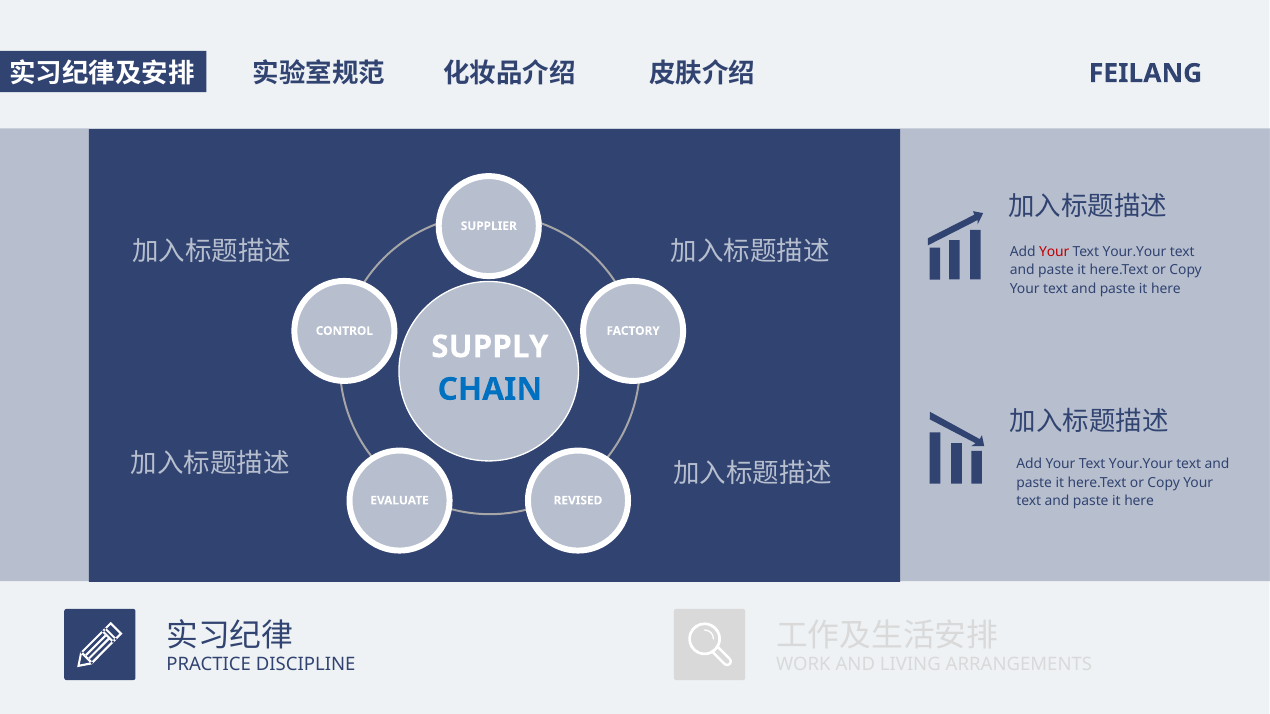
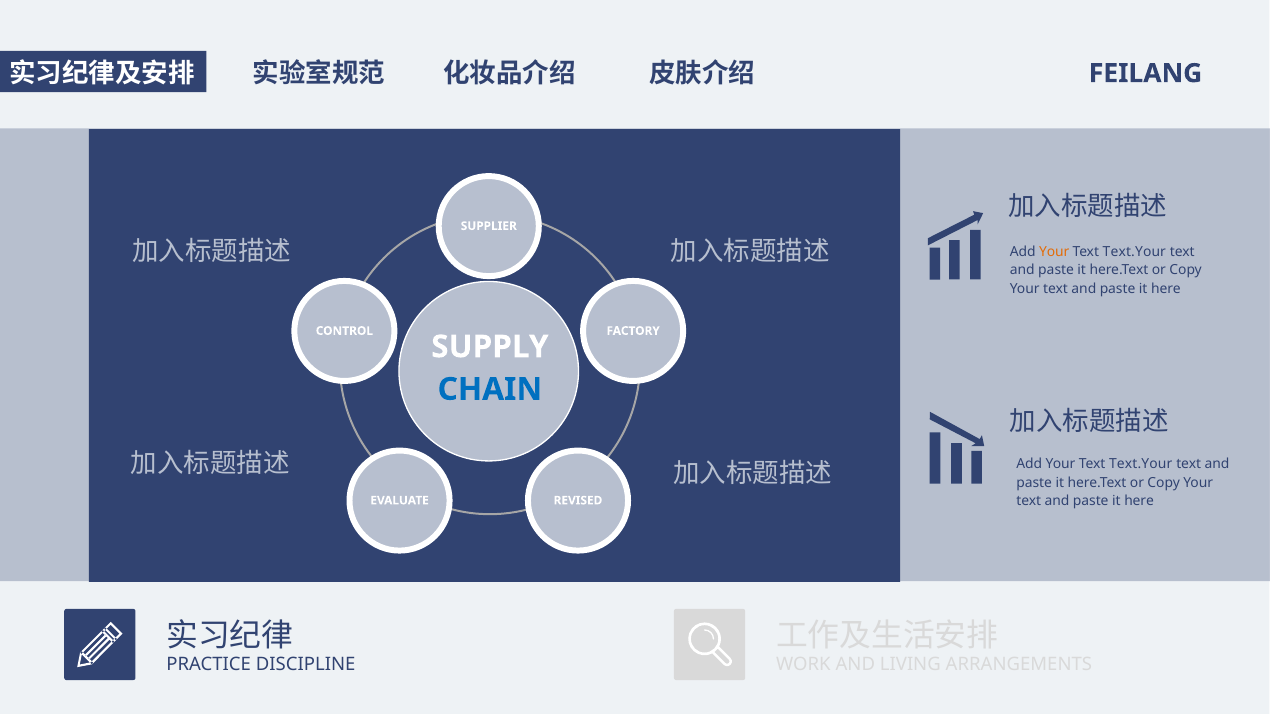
Your colour: red -> orange (1054, 252)
Your.Your: Your.Your -> Text.Your (1134, 252)
Your.Your: Your.Your -> Text.Your (1141, 464)
